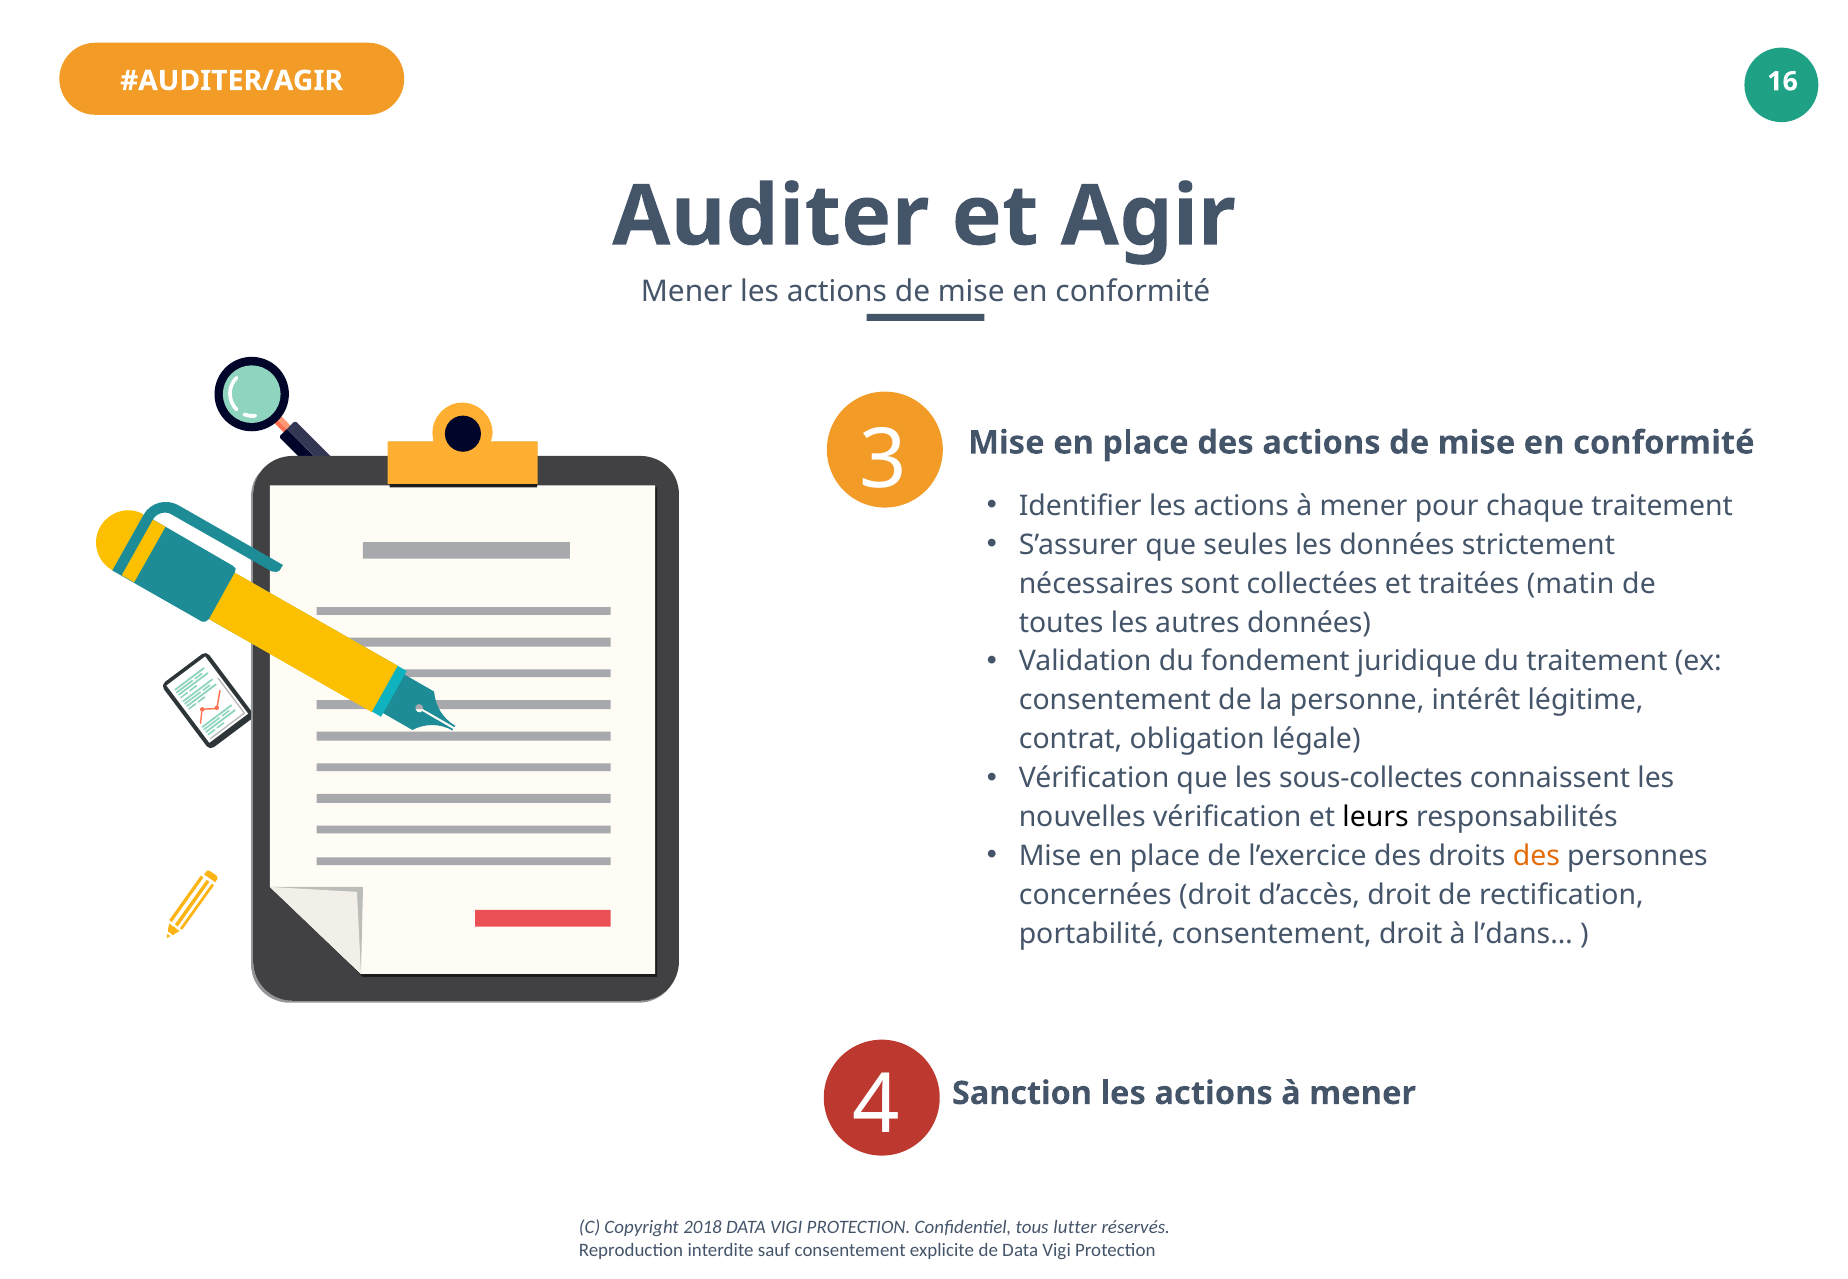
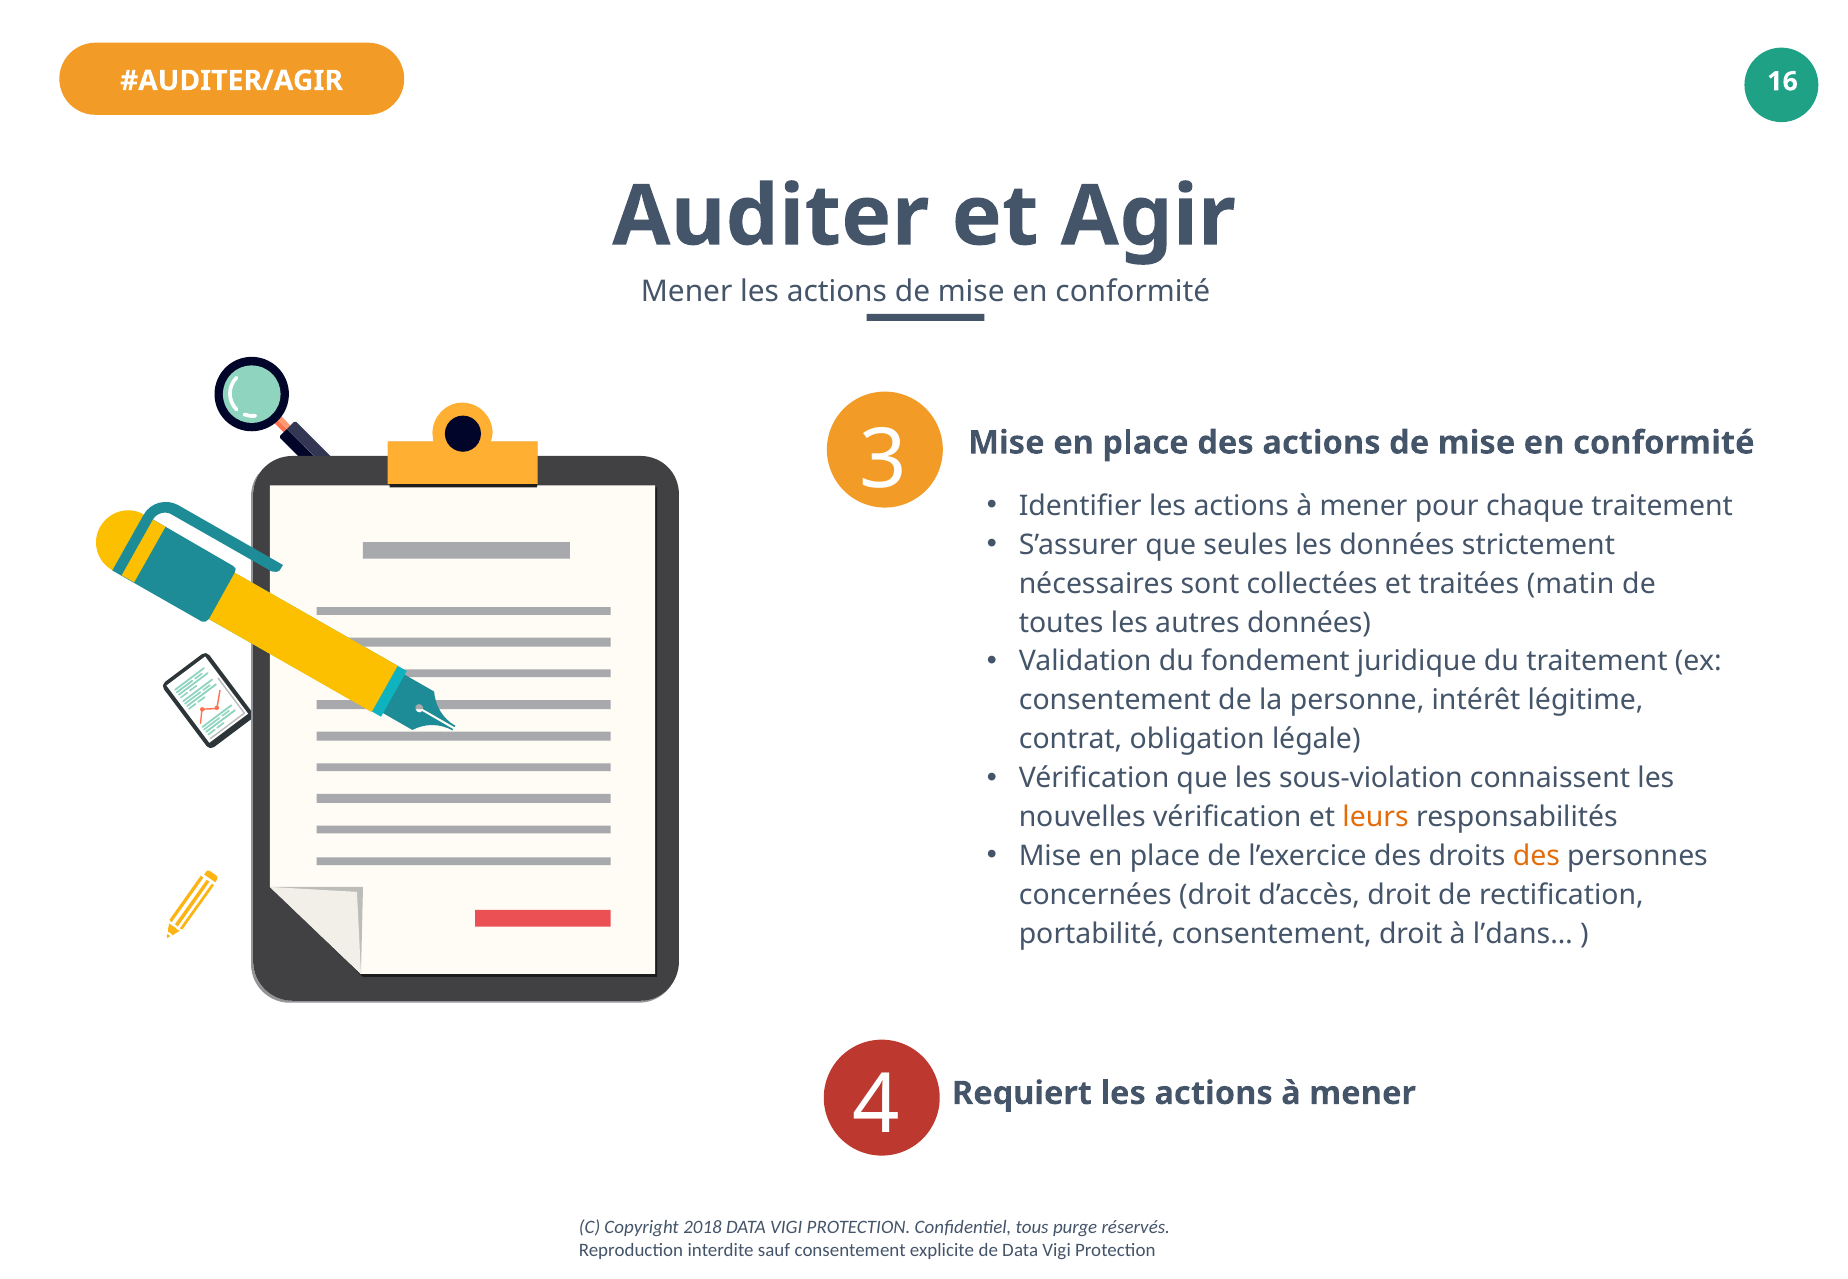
sous-collectes: sous-collectes -> sous-violation (1371, 778)
leurs colour: black -> orange (1376, 817)
Sanction: Sanction -> Requiert (1022, 1094)
lutter: lutter -> purge (1075, 1228)
